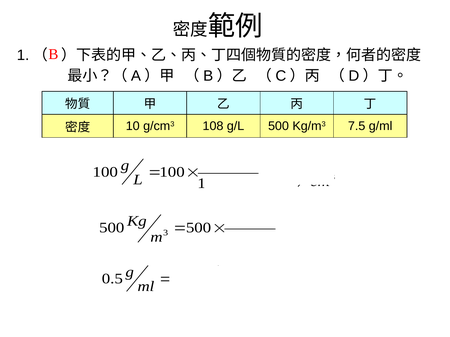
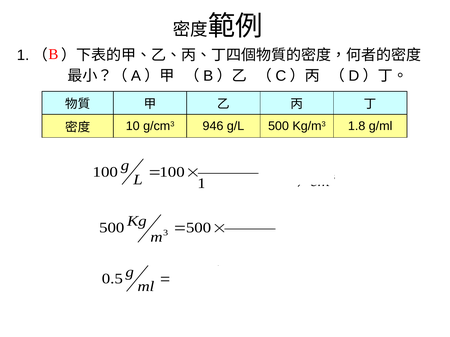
108: 108 -> 946 (213, 126)
7.5: 7.5 -> 1.8 (357, 126)
